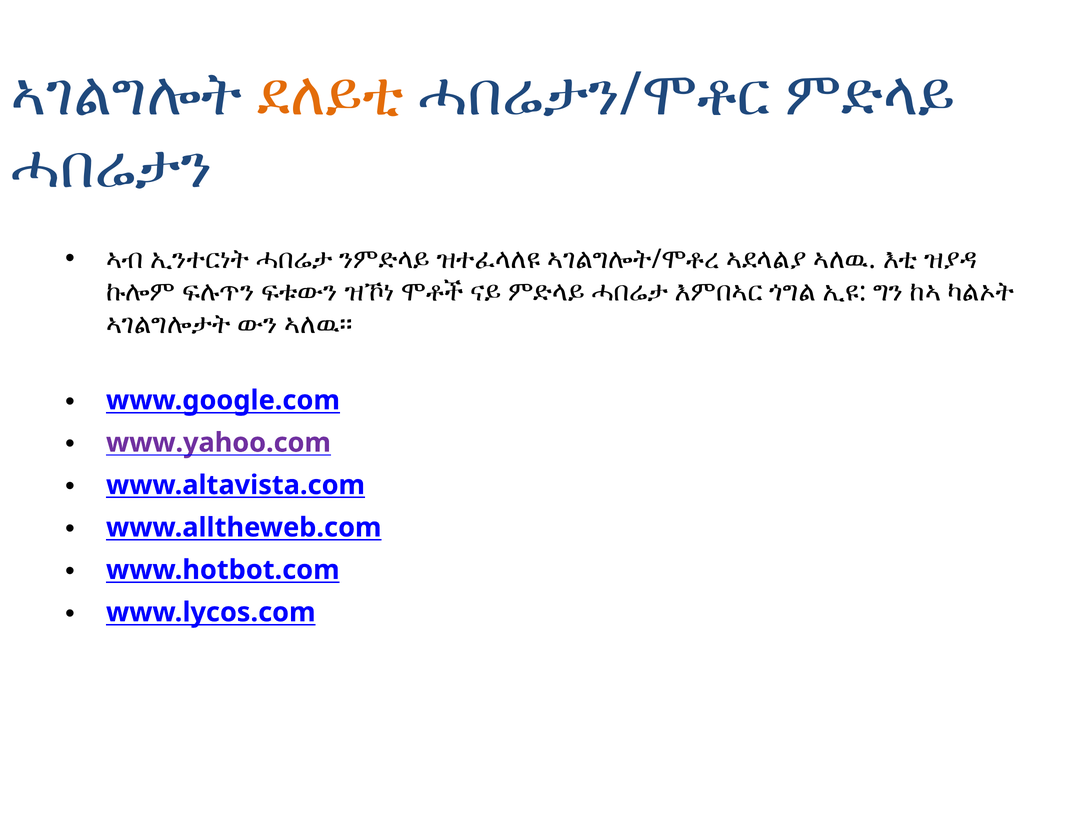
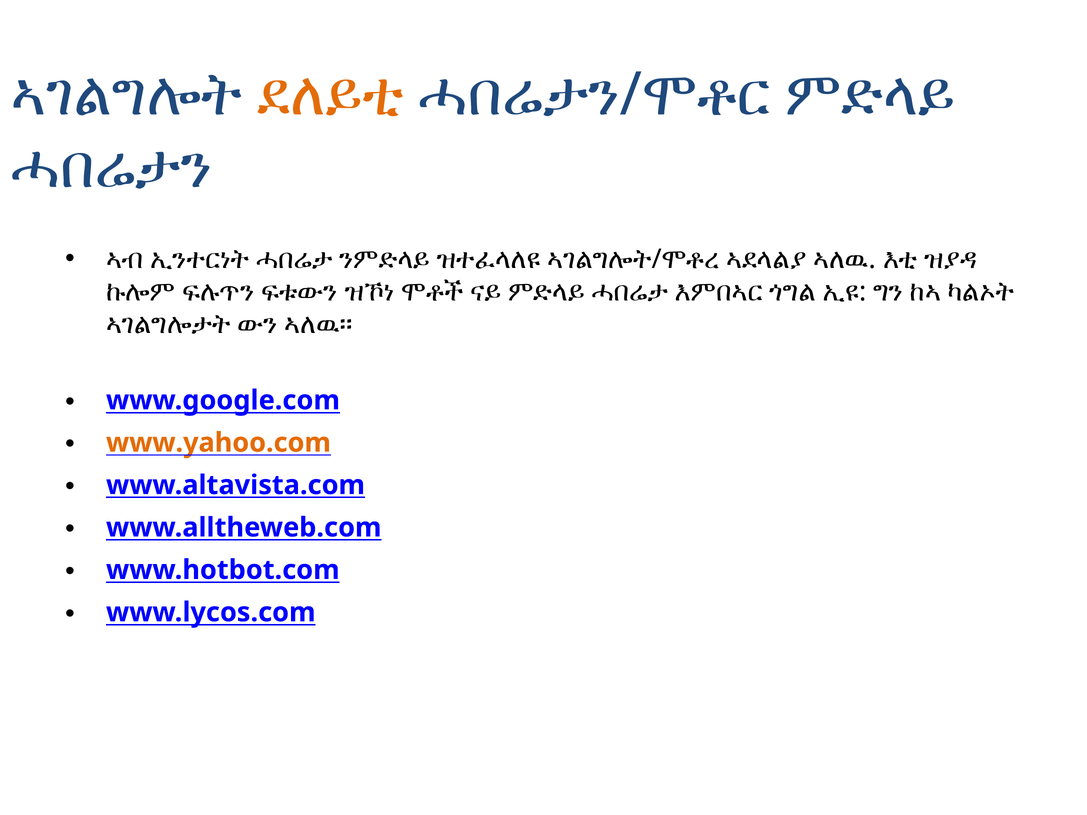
www.yahoo.com colour: purple -> orange (218, 443)
